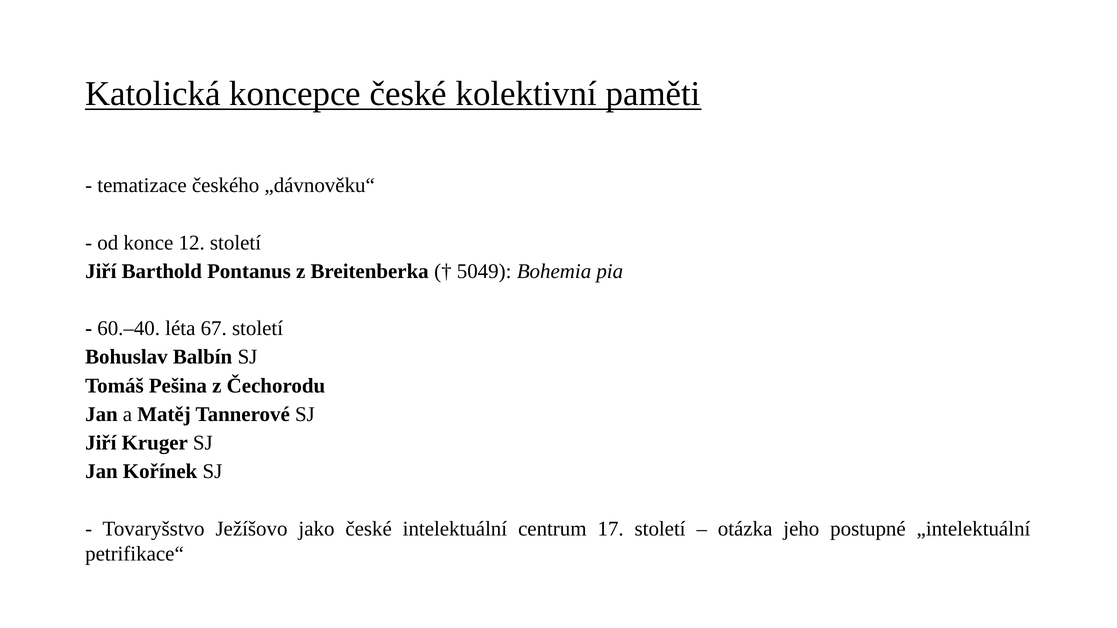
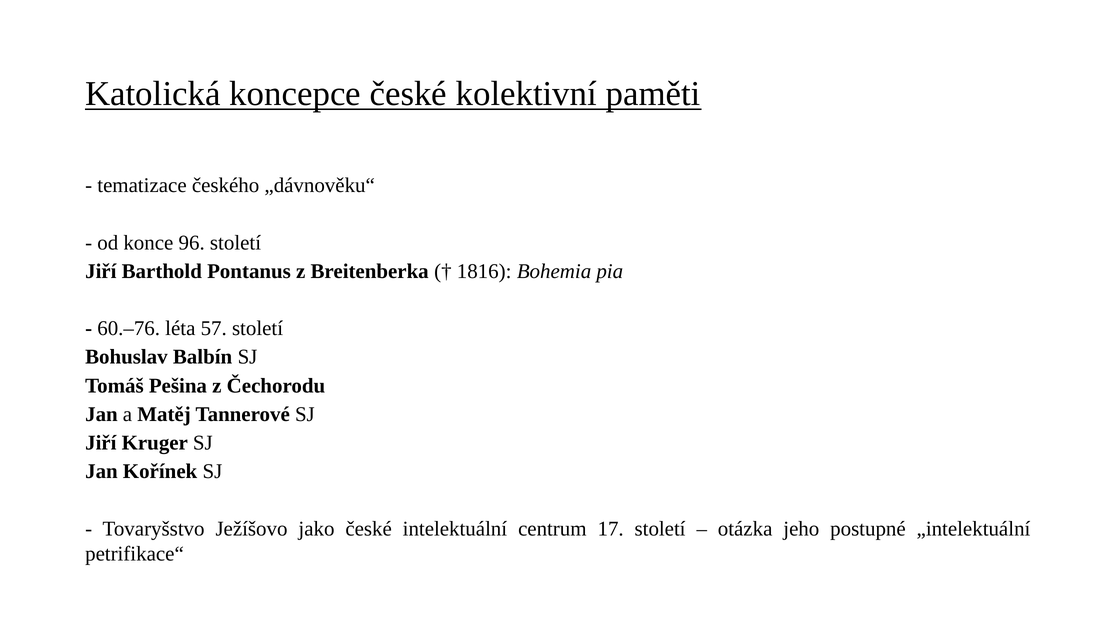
12: 12 -> 96 (192, 243)
5049: 5049 -> 1816 (484, 271)
60.–40: 60.–40 -> 60.–76 (129, 329)
67: 67 -> 57 (214, 329)
